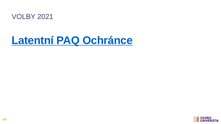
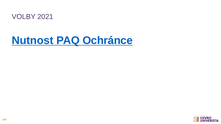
Latentní: Latentní -> Nutnost (33, 40)
